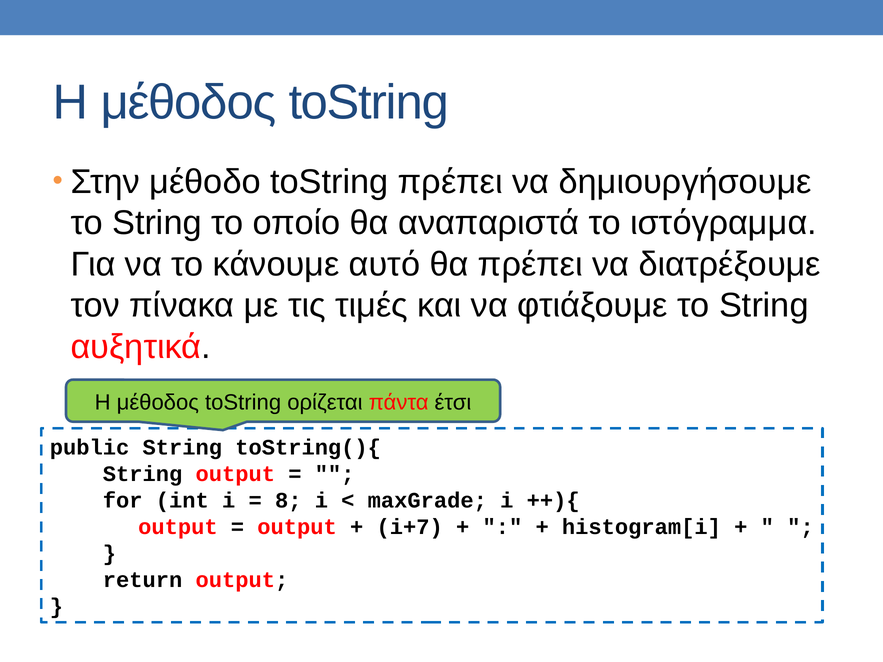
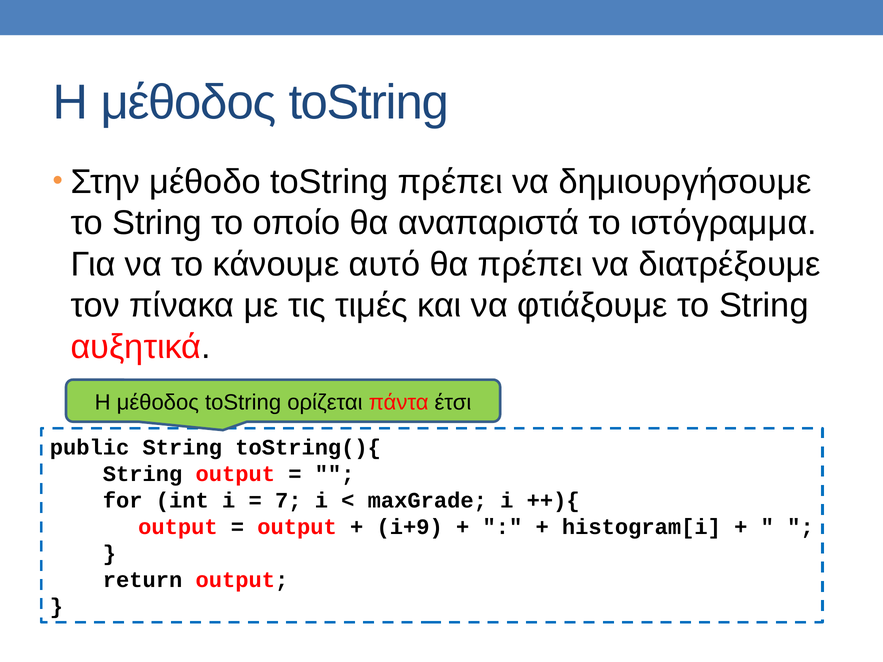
8: 8 -> 7 (288, 501)
i+7: i+7 -> i+9 (410, 527)
